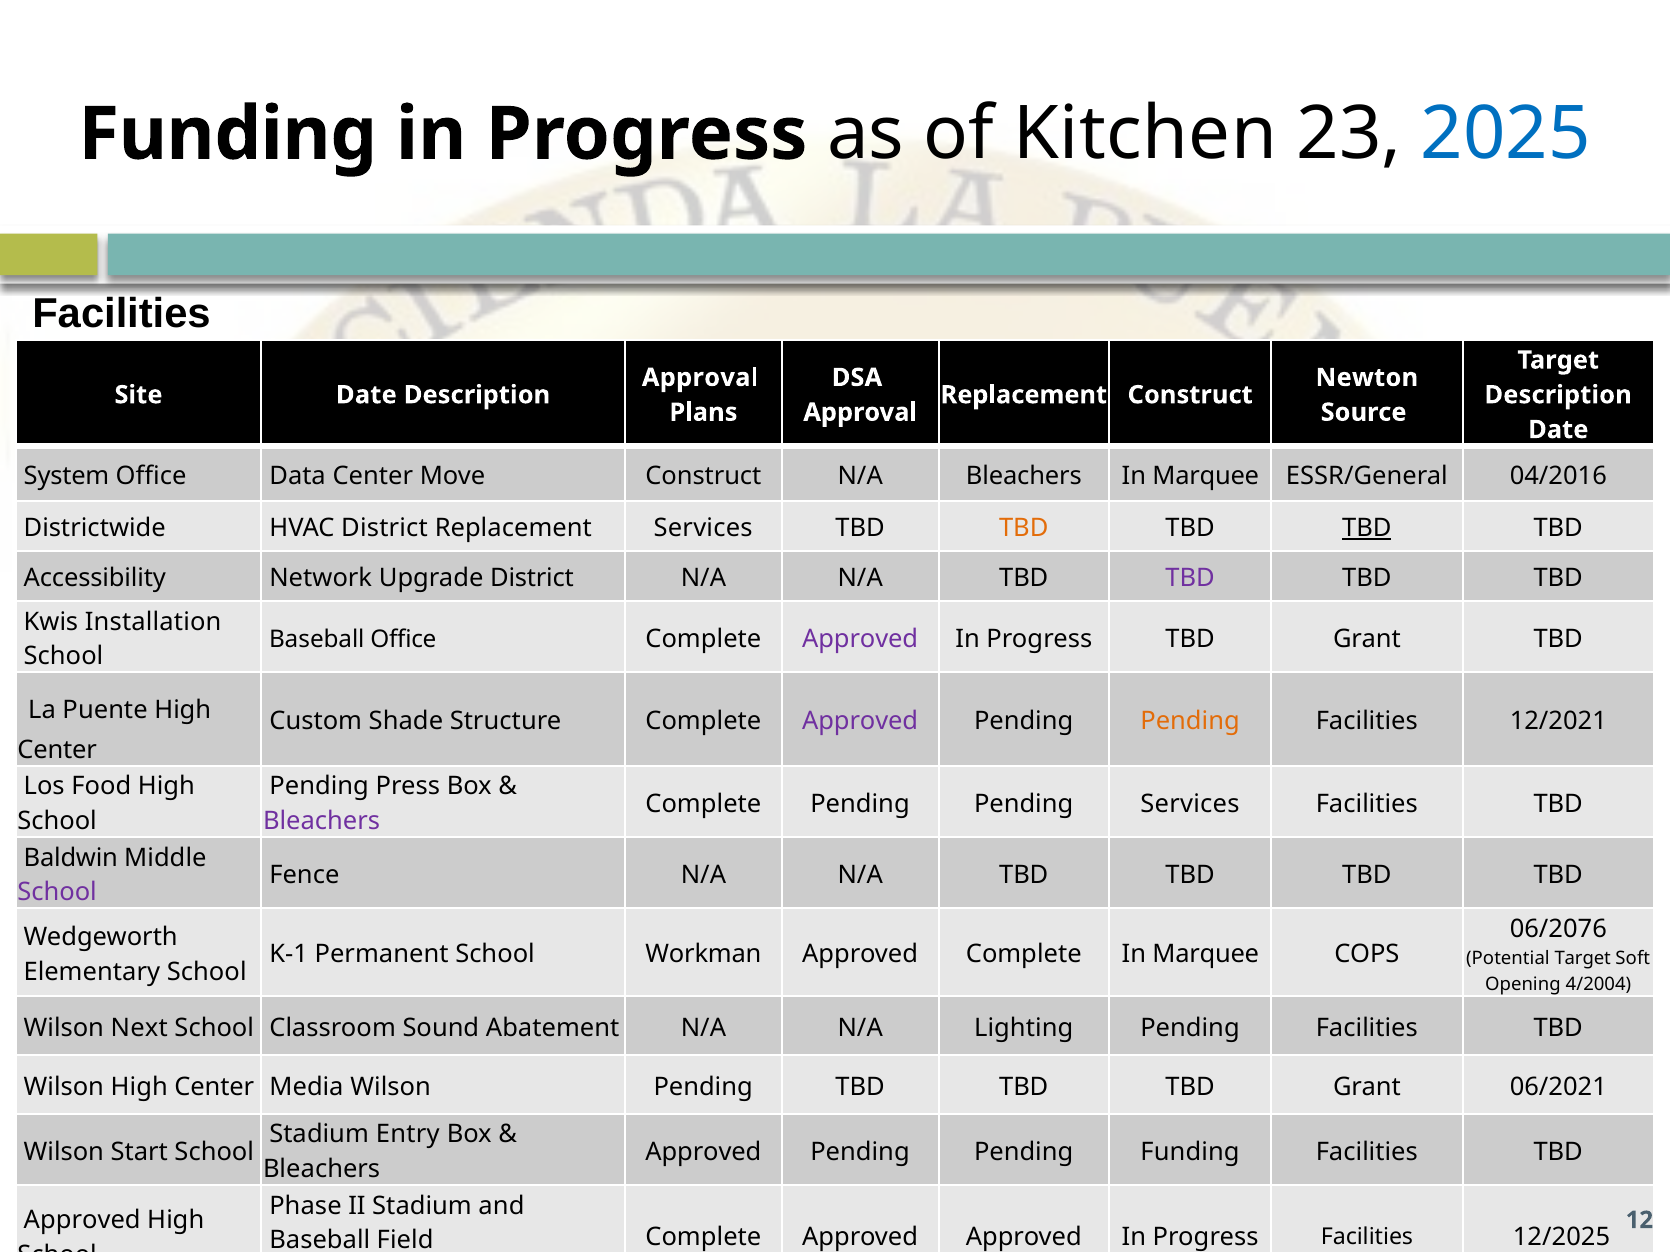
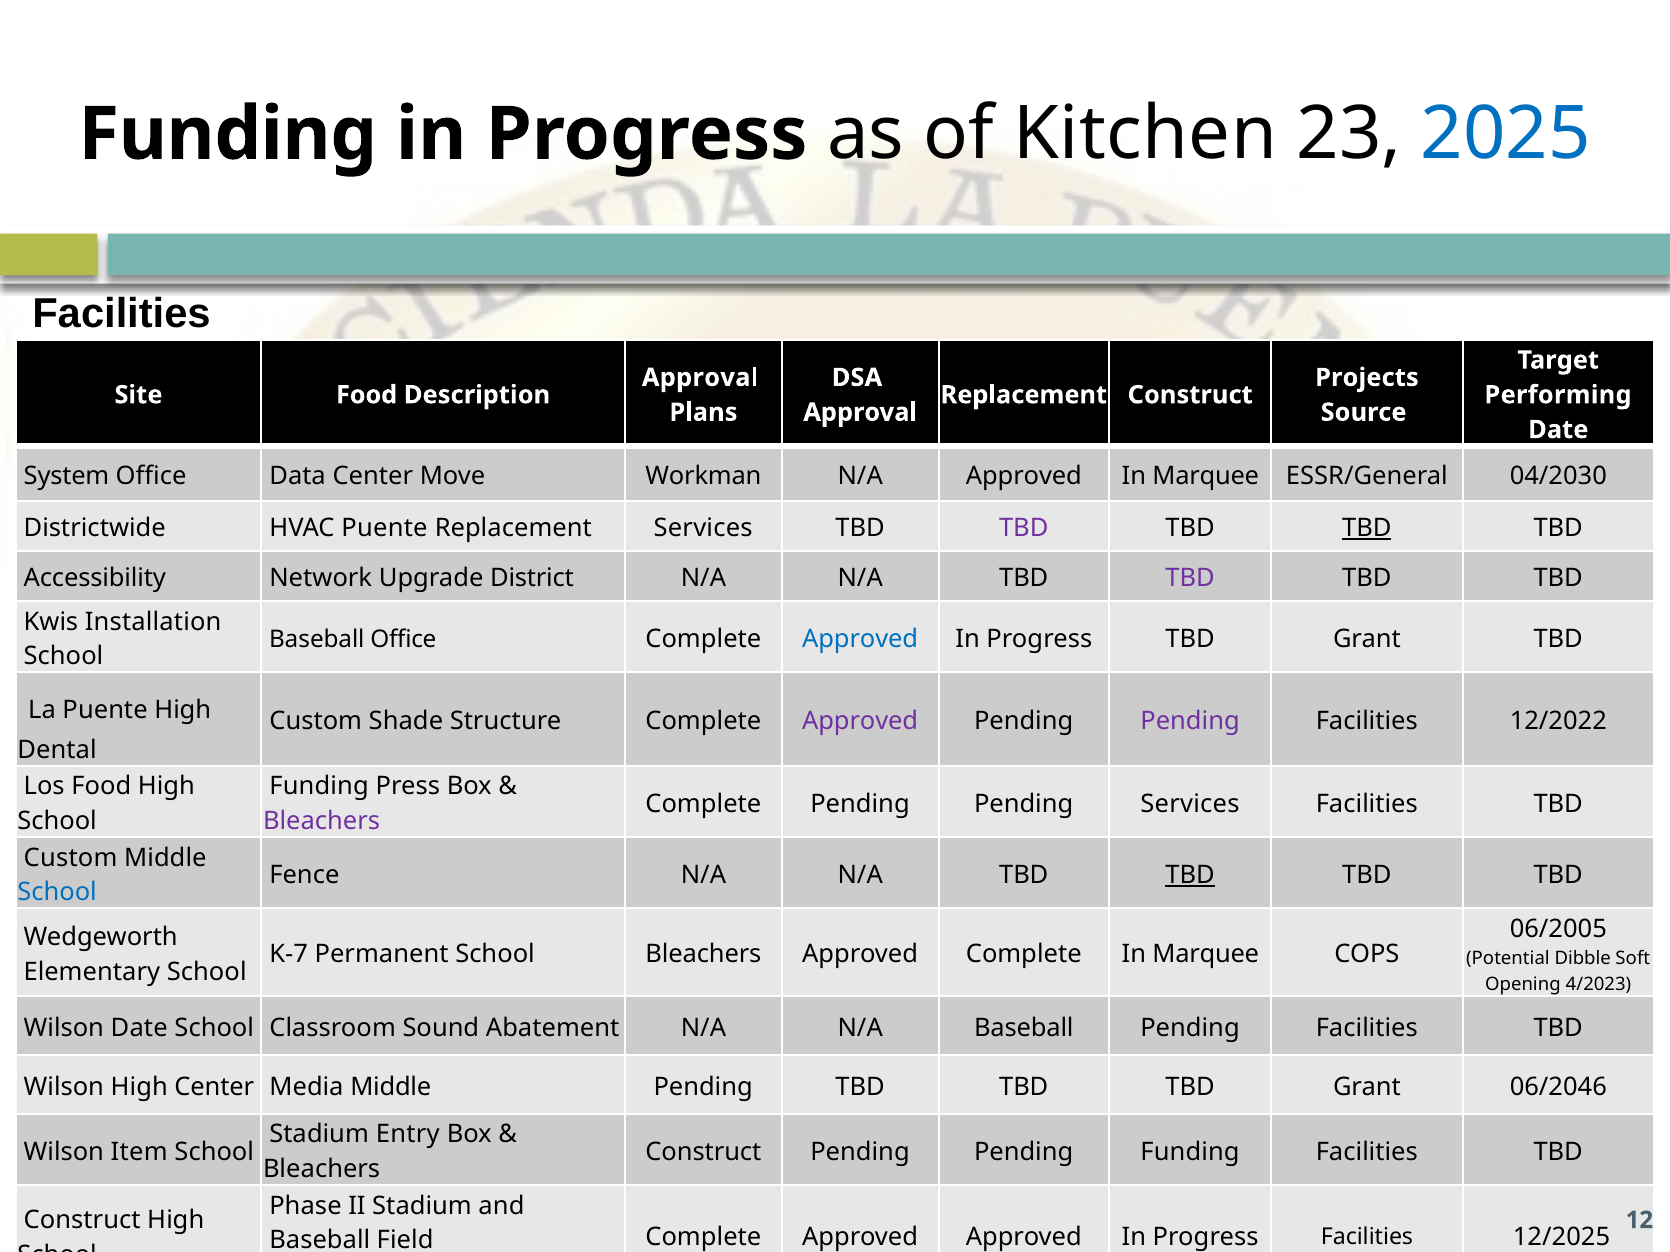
Newton: Newton -> Projects (1367, 378)
Site Date: Date -> Food (367, 395)
Description: Description -> Performing (1558, 395)
Move Construct: Construct -> Workman (703, 476)
N/A Bleachers: Bleachers -> Approved (1024, 476)
04/2016: 04/2016 -> 04/2030 (1558, 476)
HVAC District: District -> Puente (385, 528)
TBD colour: orange -> purple (1024, 528)
Approved colour: purple -> blue (860, 639)
Pending colour: orange -> purple (1190, 722)
12/2021: 12/2021 -> 12/2022 (1558, 722)
Center: Center -> Dental (57, 750)
Pending: Pending -> Funding (319, 787)
Baldwin: Baldwin -> Custom (71, 858)
TBD underline: none -> present (1190, 875)
School colour: purple -> blue (57, 893)
06/2076: 06/2076 -> 06/2005 (1558, 929)
K-1: K-1 -> K-7 (289, 955)
School Workman: Workman -> Bleachers (703, 955)
Potential Target: Target -> Dibble (1583, 959)
4/2004: 4/2004 -> 4/2023 (1599, 985)
Wilson Next: Next -> Date (139, 1028)
N/A Lighting: Lighting -> Baseball (1024, 1028)
Media Wilson: Wilson -> Middle (391, 1087)
06/2021: 06/2021 -> 06/2046 (1558, 1087)
Start: Start -> Item (139, 1152)
Approved: Approved -> Construct (703, 1152)
Approved: Approved -> Construct (82, 1220)
